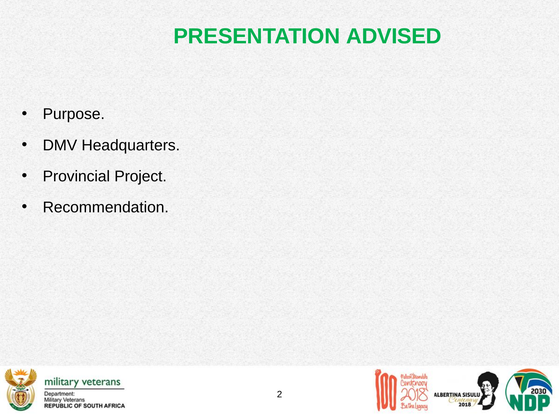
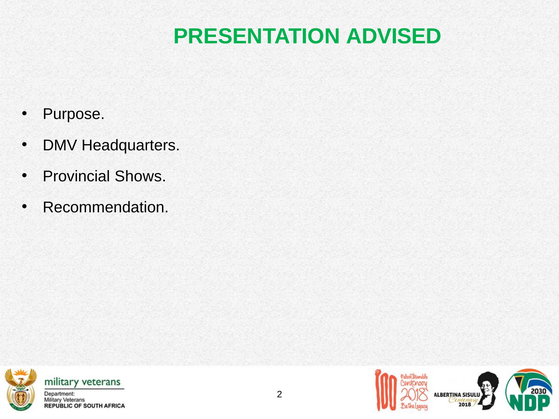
Project: Project -> Shows (140, 176)
